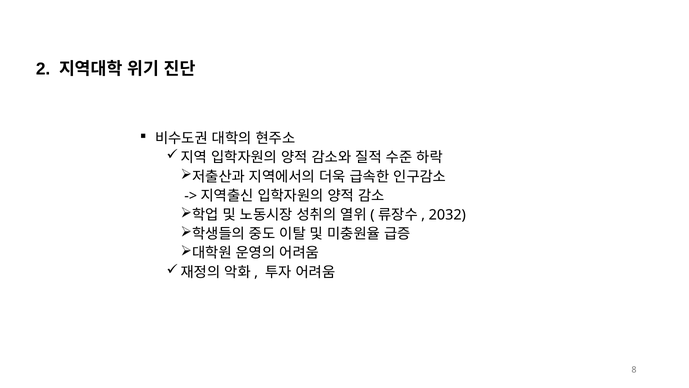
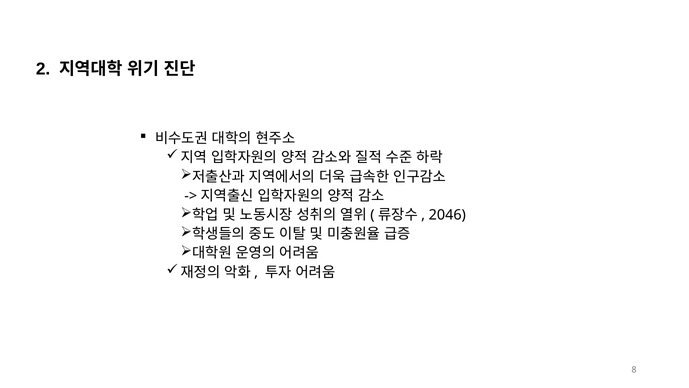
2032: 2032 -> 2046 (447, 215)
